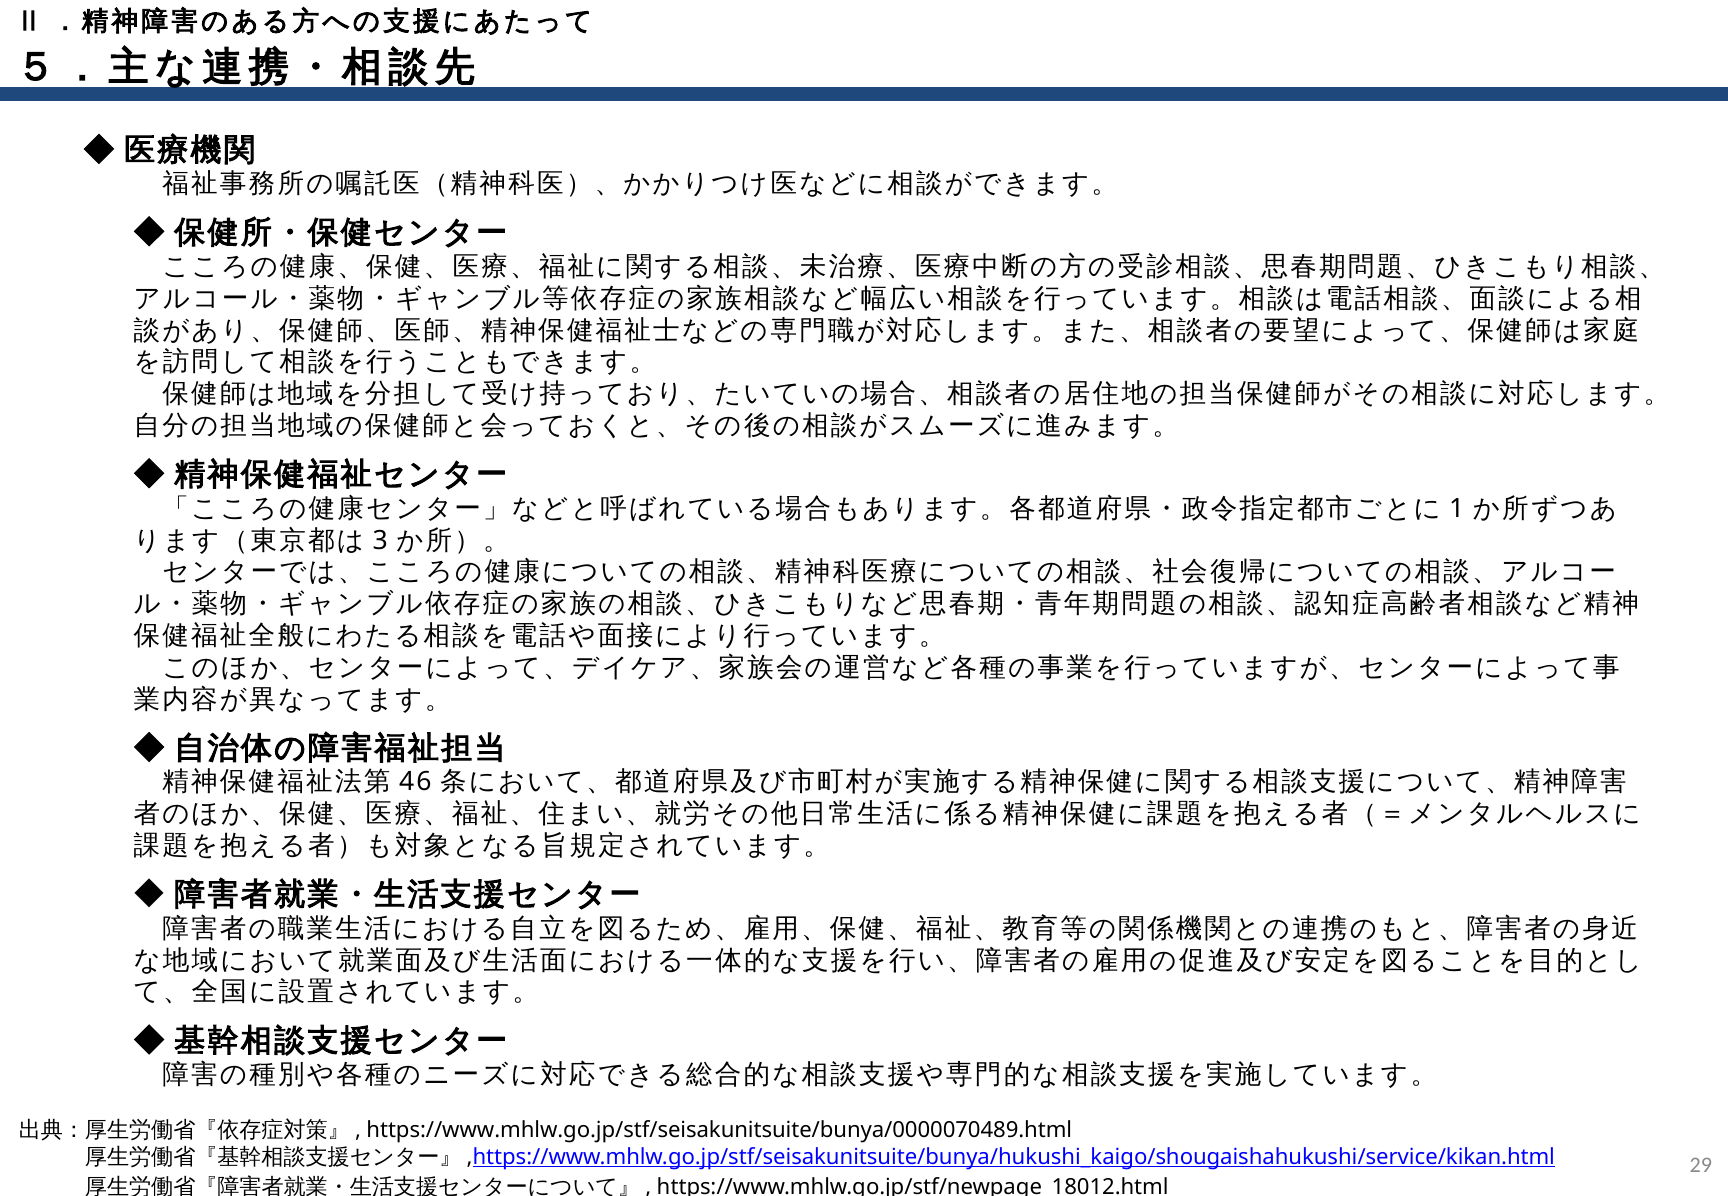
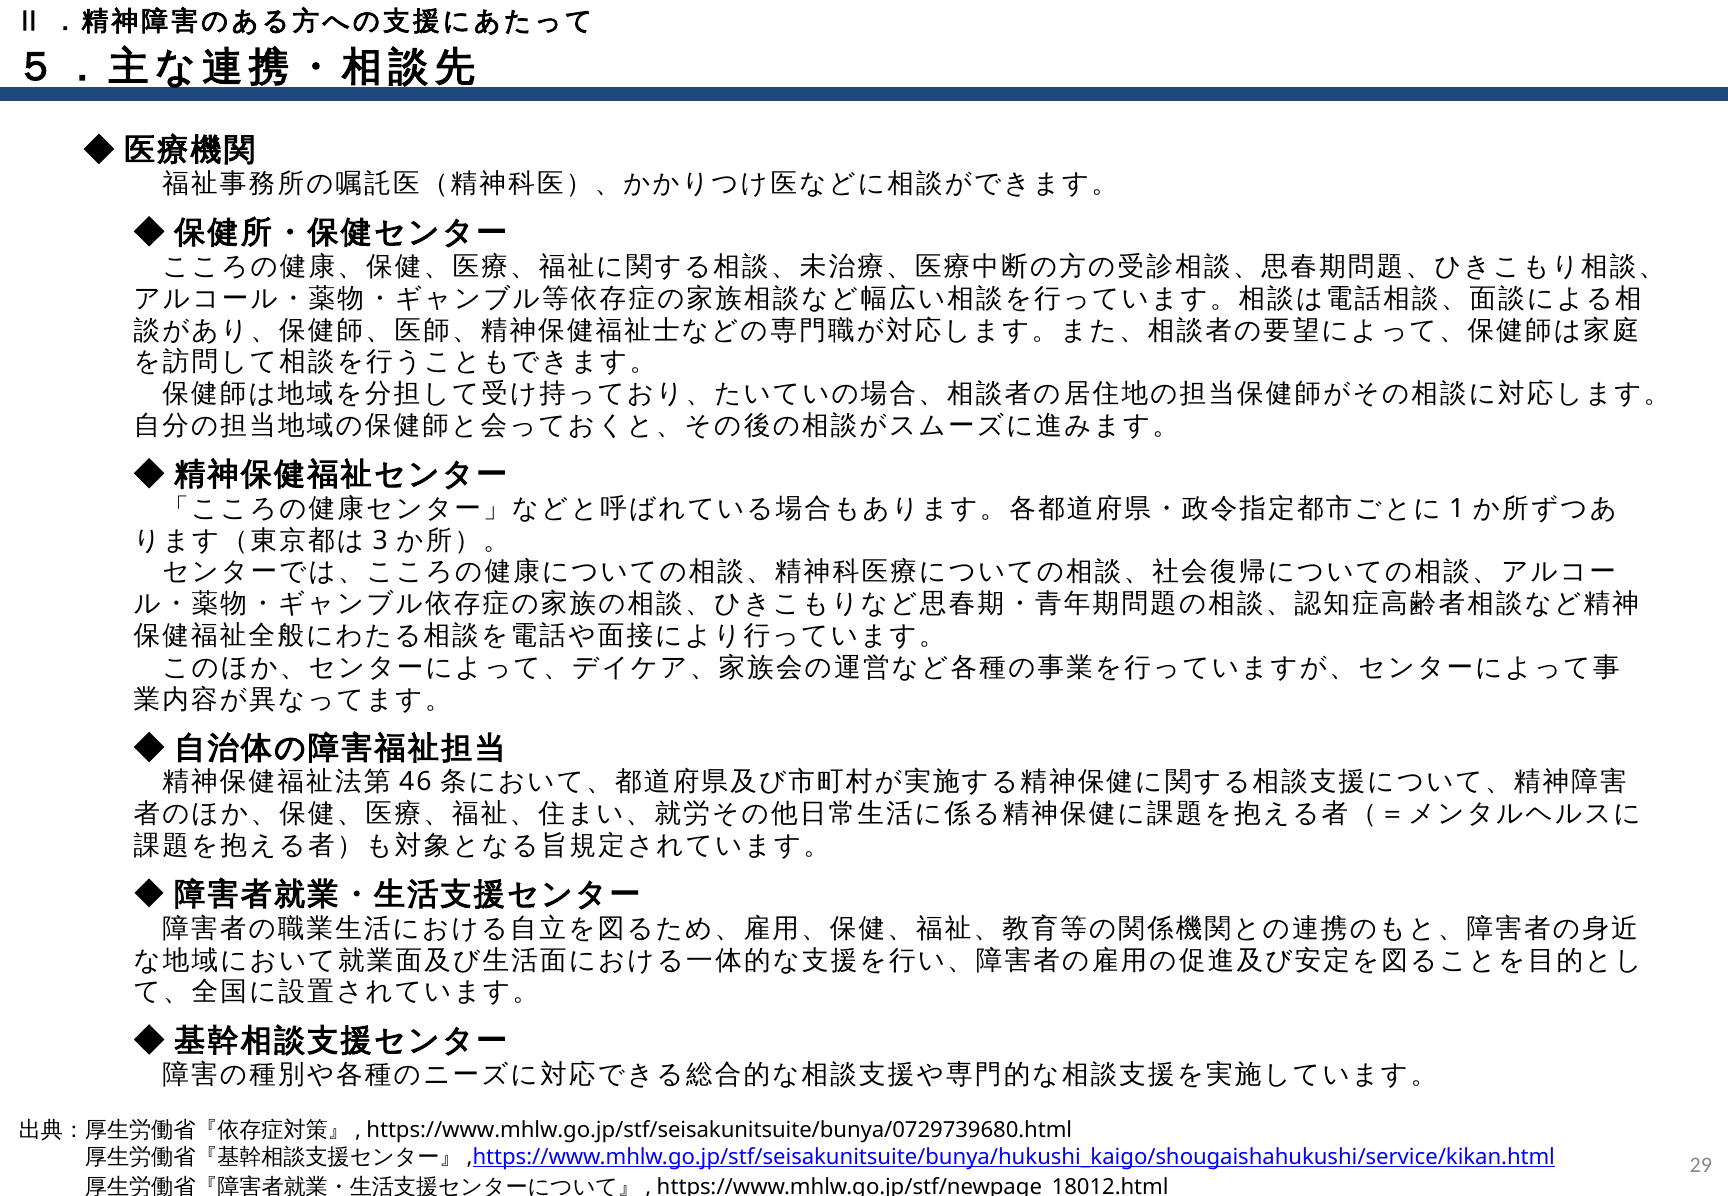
https://www.mhlw.go.jp/stf/seisakunitsuite/bunya/0000070489.html: https://www.mhlw.go.jp/stf/seisakunitsuite/bunya/0000070489.html -> https://www.mhlw.go.jp/stf/seisakunitsuite/bunya/0729739680.html (719, 1130)
